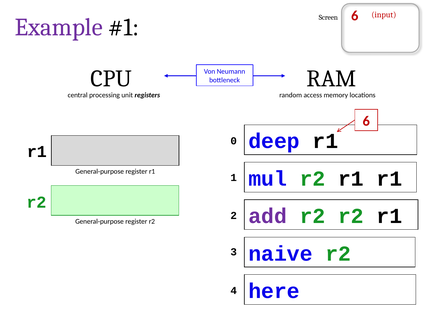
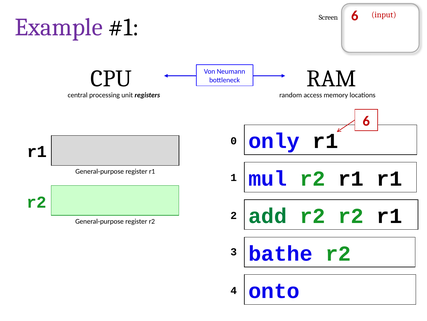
deep: deep -> only (274, 141)
add colour: purple -> green (268, 216)
naive: naive -> bathe (281, 253)
here: here -> onto (274, 290)
